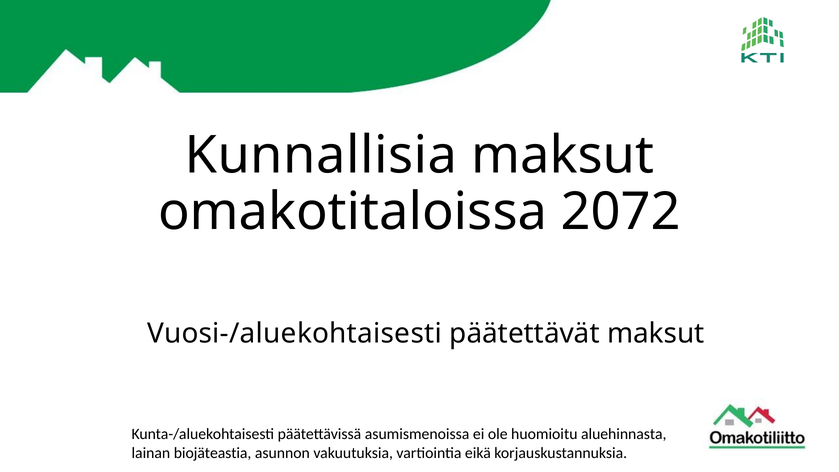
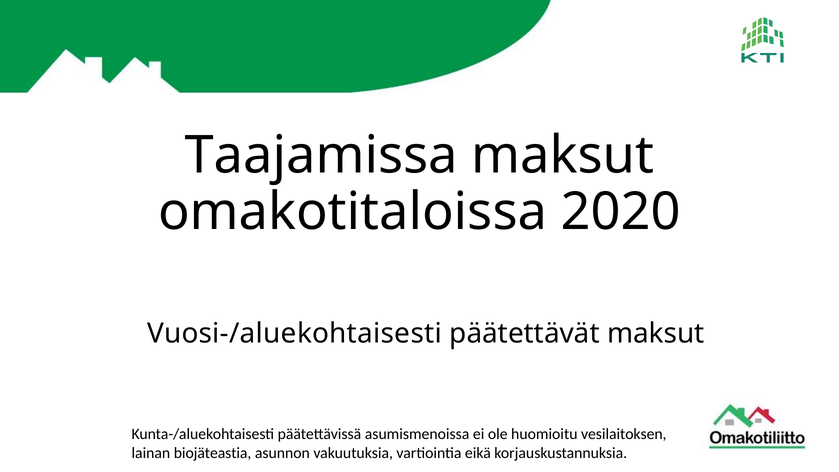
Kunnallisia: Kunnallisia -> Taajamissa (321, 155)
2072: 2072 -> 2020 (621, 212)
aluehinnasta: aluehinnasta -> vesilaitoksen (624, 434)
